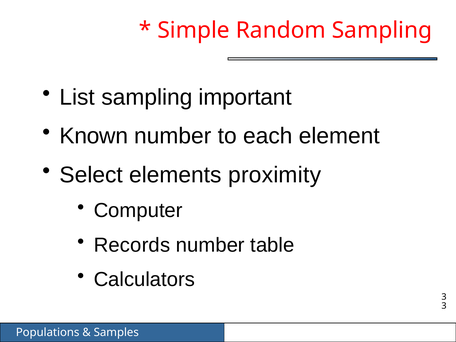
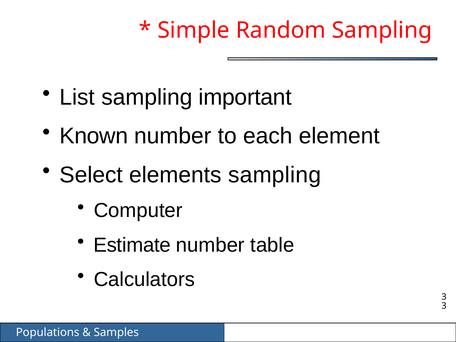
elements proximity: proximity -> sampling (275, 175)
Records: Records -> Estimate (132, 245)
